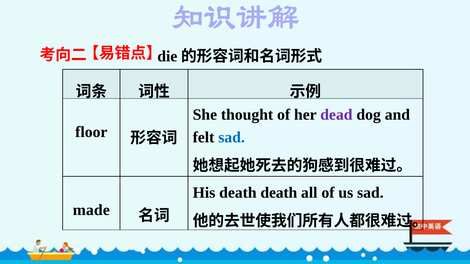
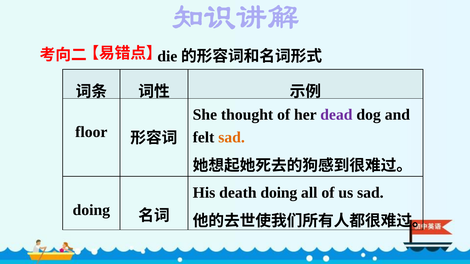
sad colour: blue -> orange (232, 137)
death death: death -> doing (279, 193)
made: made -> doing (91, 210)
